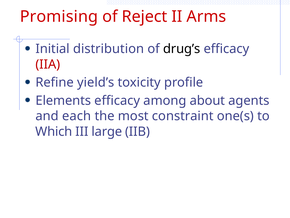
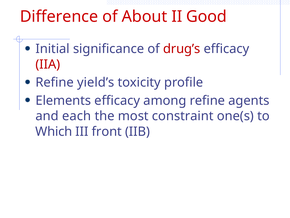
Promising: Promising -> Difference (59, 17)
Reject: Reject -> About (145, 17)
Arms: Arms -> Good (206, 17)
distribution: distribution -> significance (109, 49)
drug’s colour: black -> red (182, 49)
among about: about -> refine (207, 100)
large: large -> front (107, 131)
